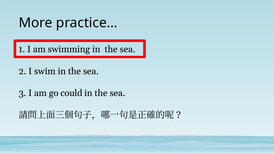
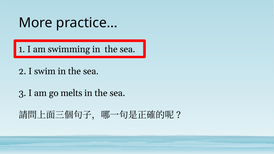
could: could -> melts (71, 93)
